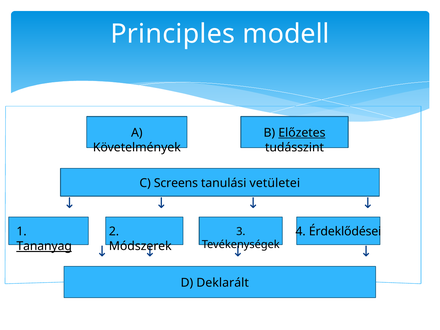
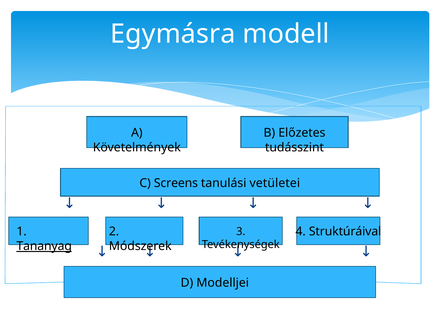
Principles: Principles -> Egymásra (173, 34)
Előzetes underline: present -> none (302, 133)
Érdeklődései: Érdeklődései -> Struktúráival (345, 232)
Deklarált: Deklarált -> Modelljei (223, 283)
